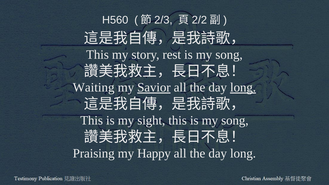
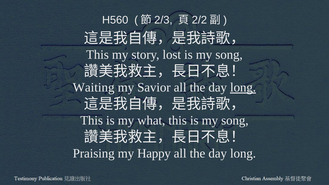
rest: rest -> lost (172, 55)
Savior underline: present -> none (154, 88)
sight: sight -> what (151, 120)
